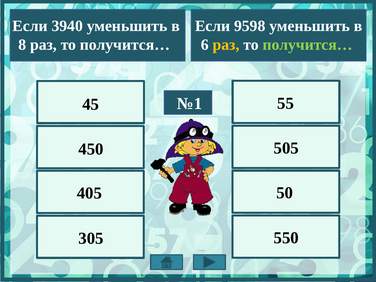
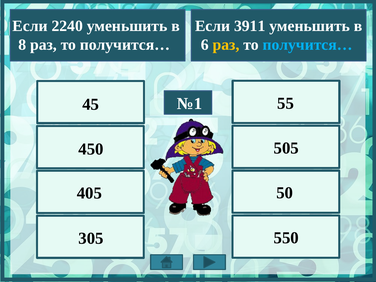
9598: 9598 -> 3911 (250, 26)
3940: 3940 -> 2240 (67, 26)
получится… colour: light green -> light blue (308, 45)
